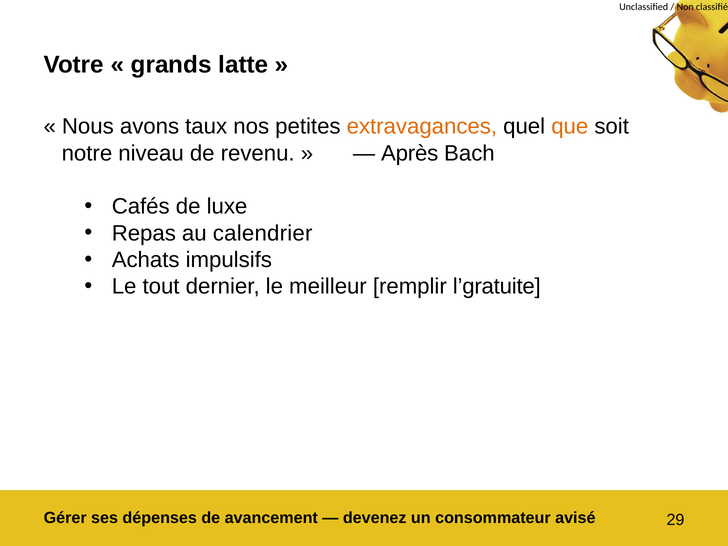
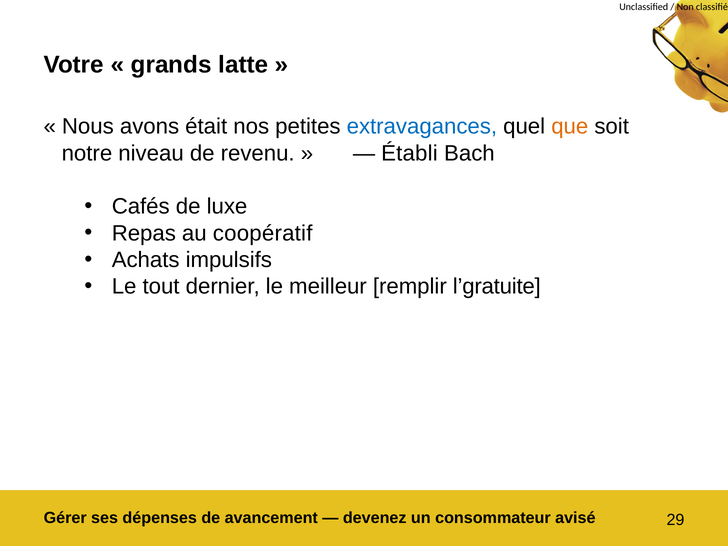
taux: taux -> était (206, 127)
extravagances colour: orange -> blue (422, 127)
Après: Après -> Établi (409, 153)
calendrier: calendrier -> coopératif (263, 233)
